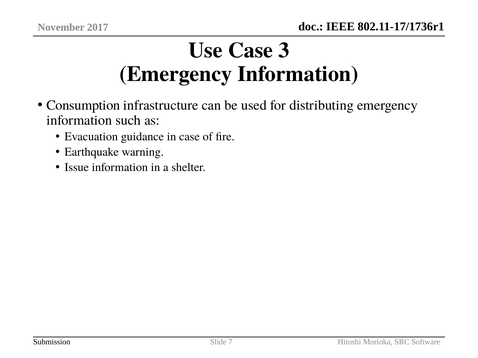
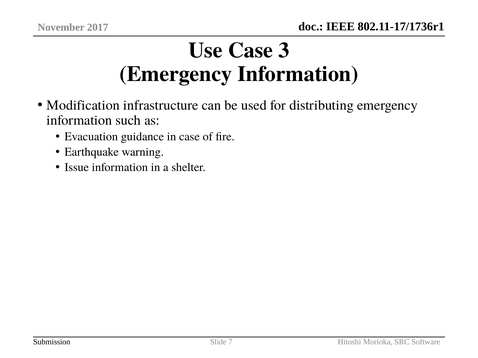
Consumption: Consumption -> Modification (83, 105)
